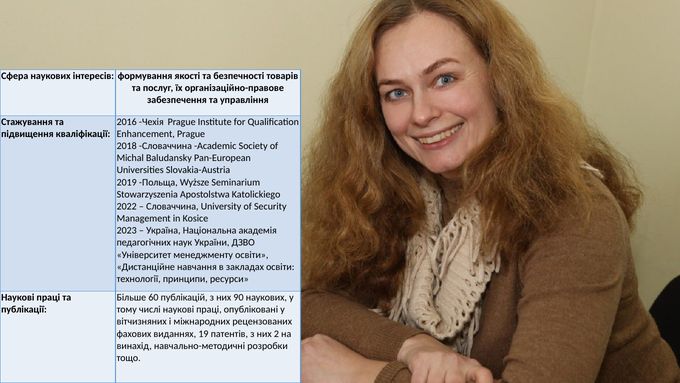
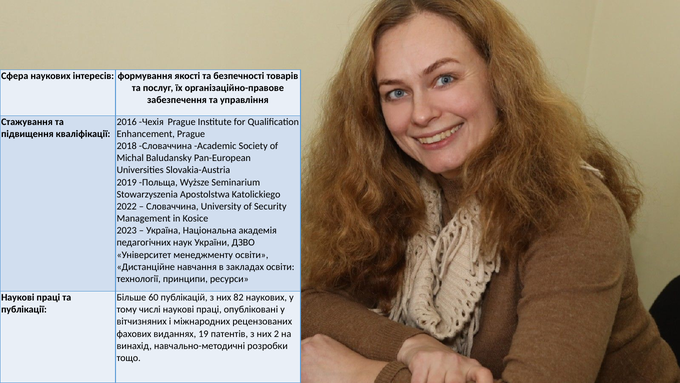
90: 90 -> 82 (239, 297)
